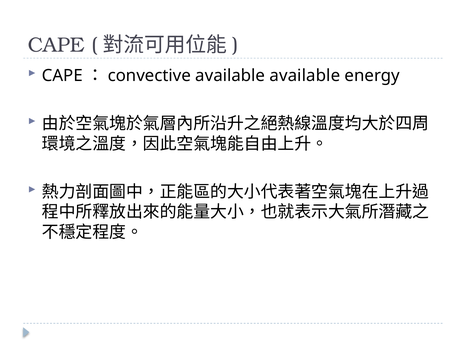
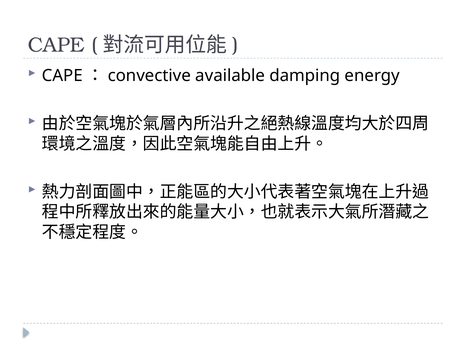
available available: available -> damping (305, 76)
